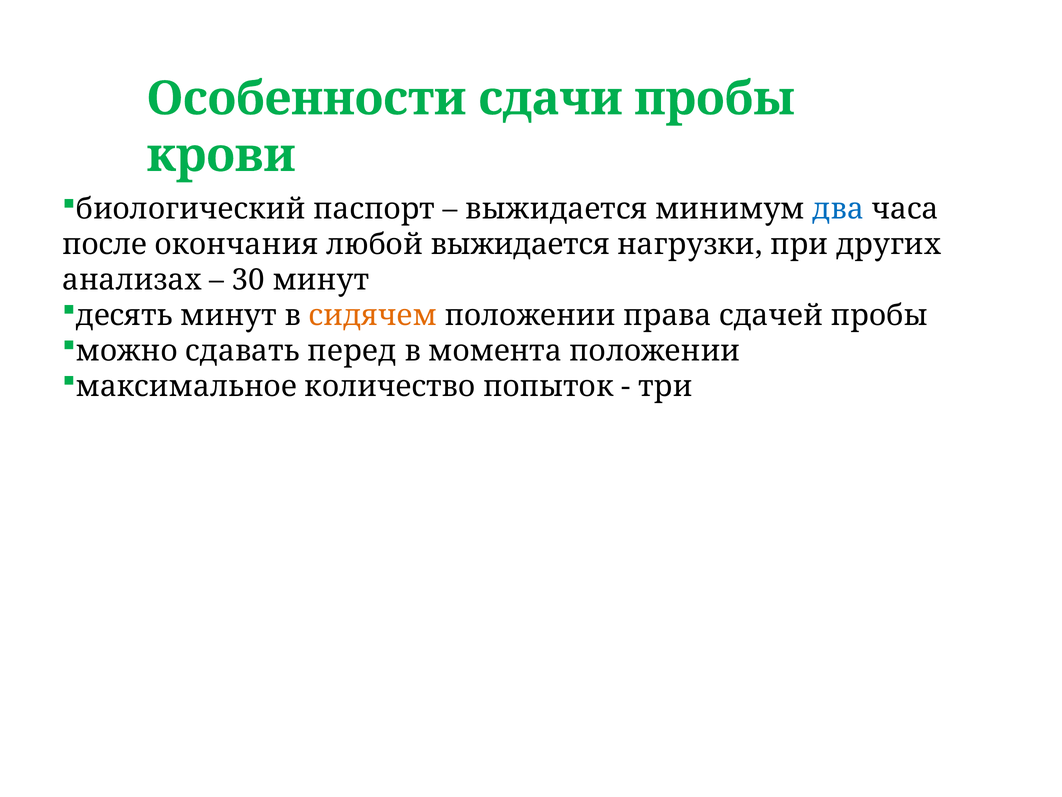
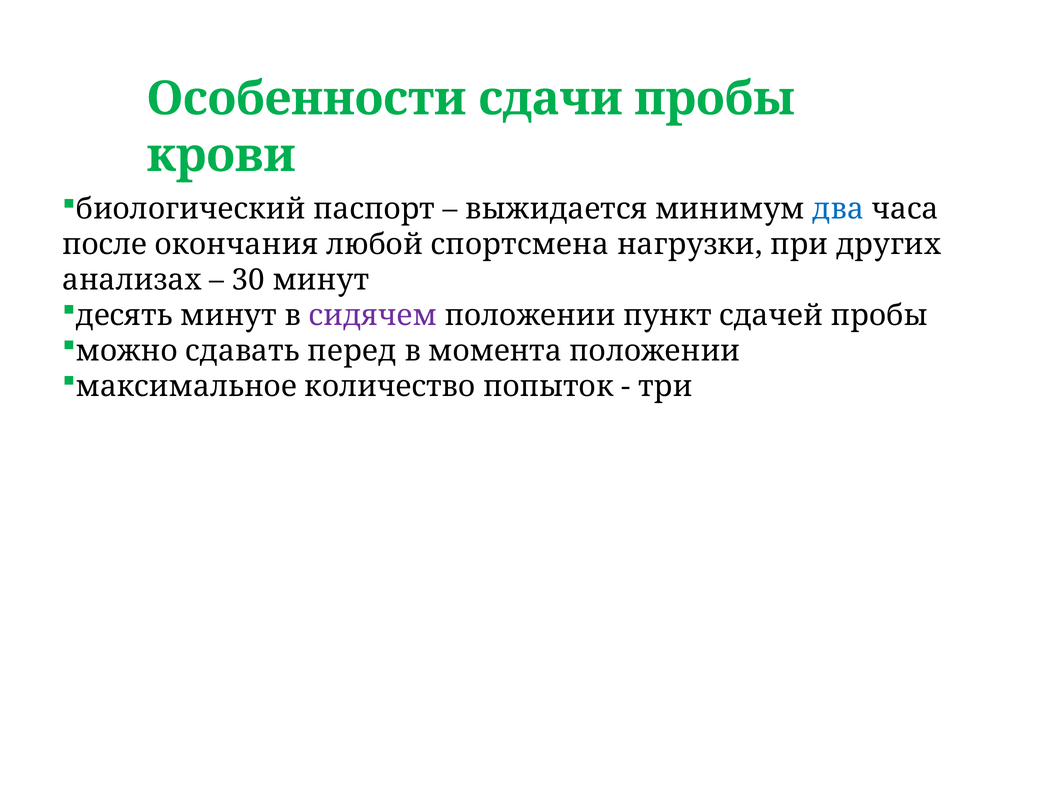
любой выжидается: выжидается -> спортсмена (520, 244)
сидячем colour: orange -> purple (373, 315)
права: права -> пункт (668, 315)
